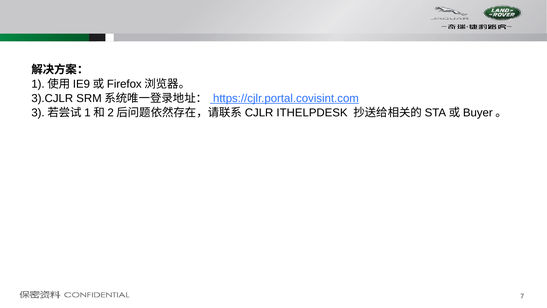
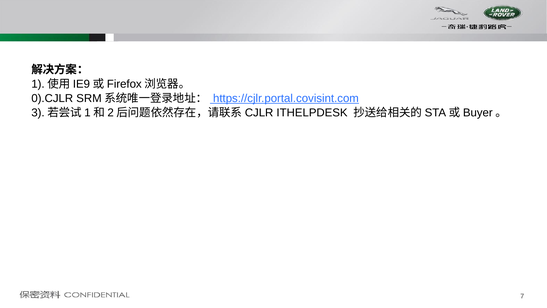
3).CJLR: 3).CJLR -> 0).CJLR (52, 98)
